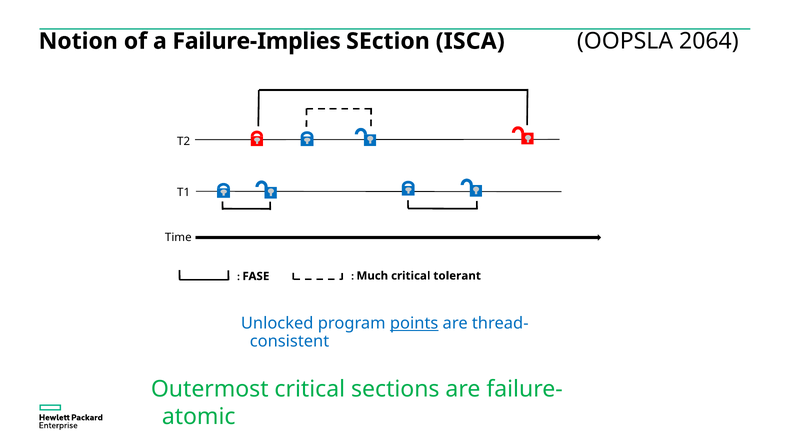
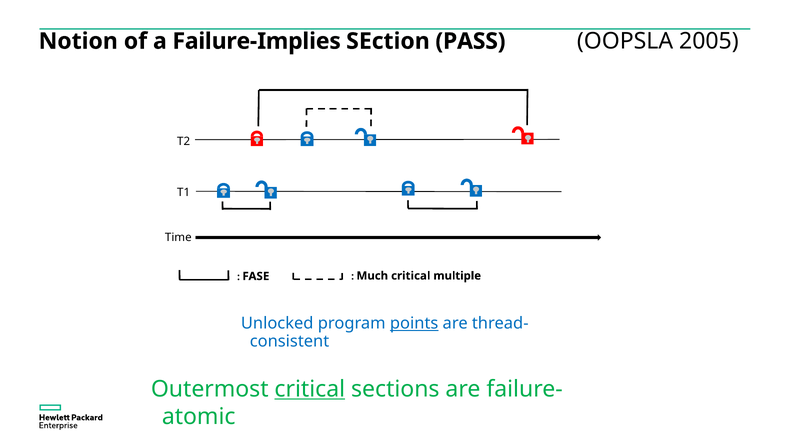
ISCA: ISCA -> PASS (470, 41)
2064: 2064 -> 2005 (709, 41)
tolerant: tolerant -> multiple (457, 276)
critical underline: none -> present (310, 389)
